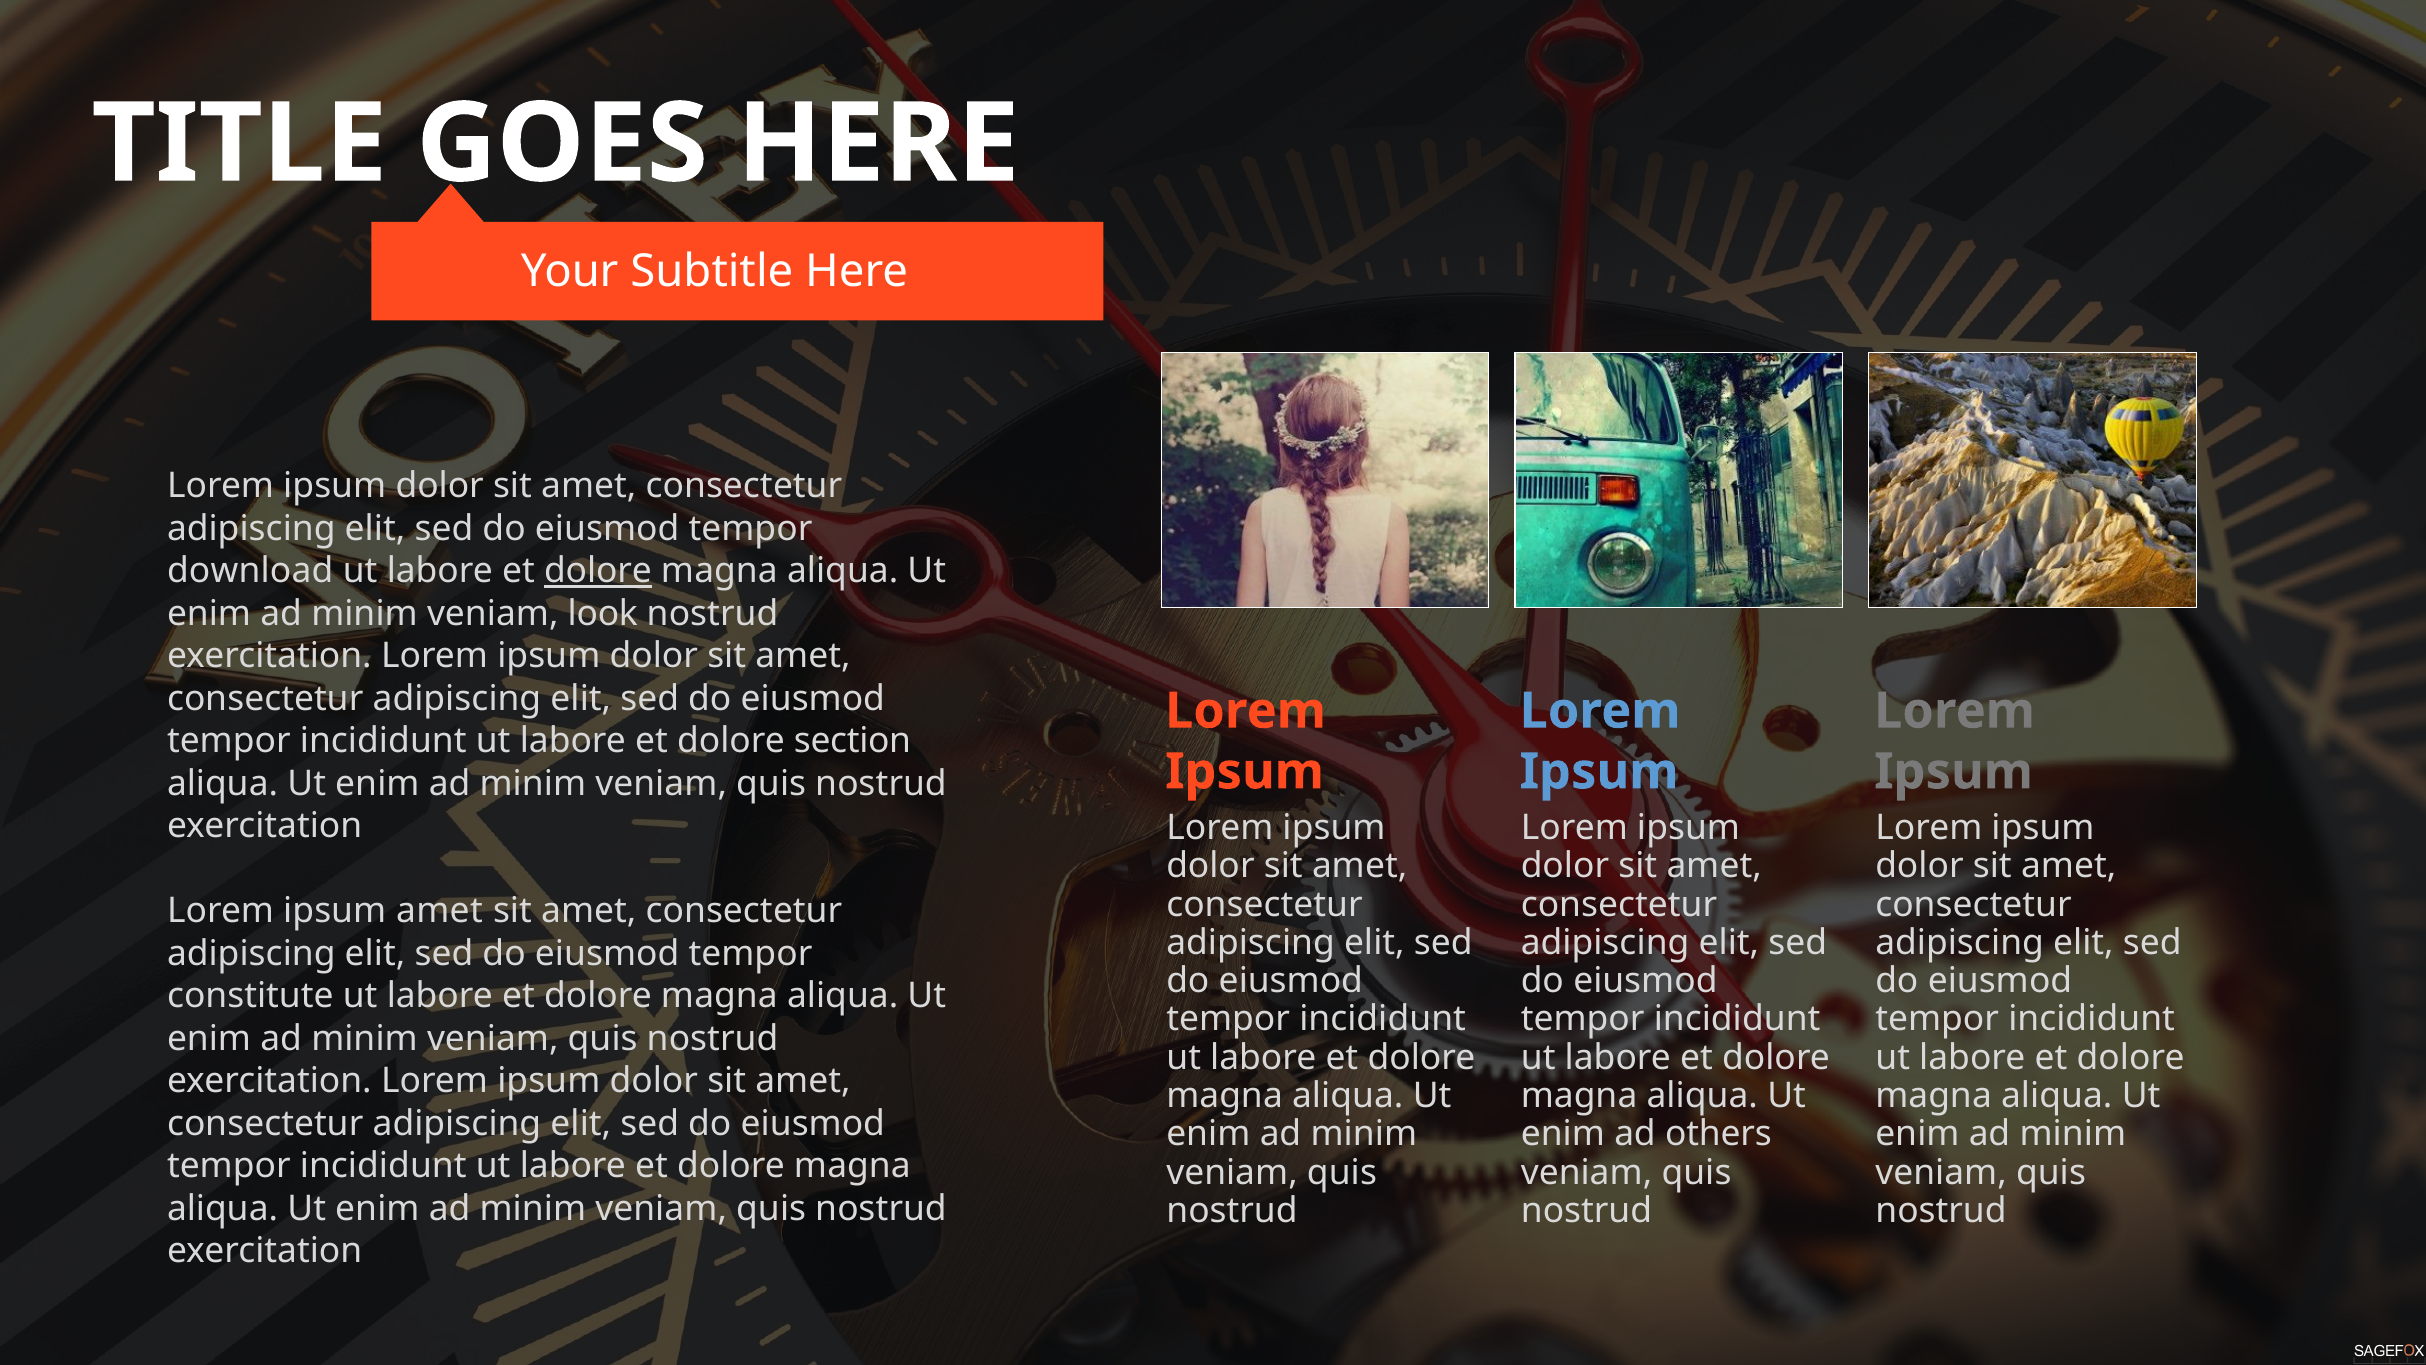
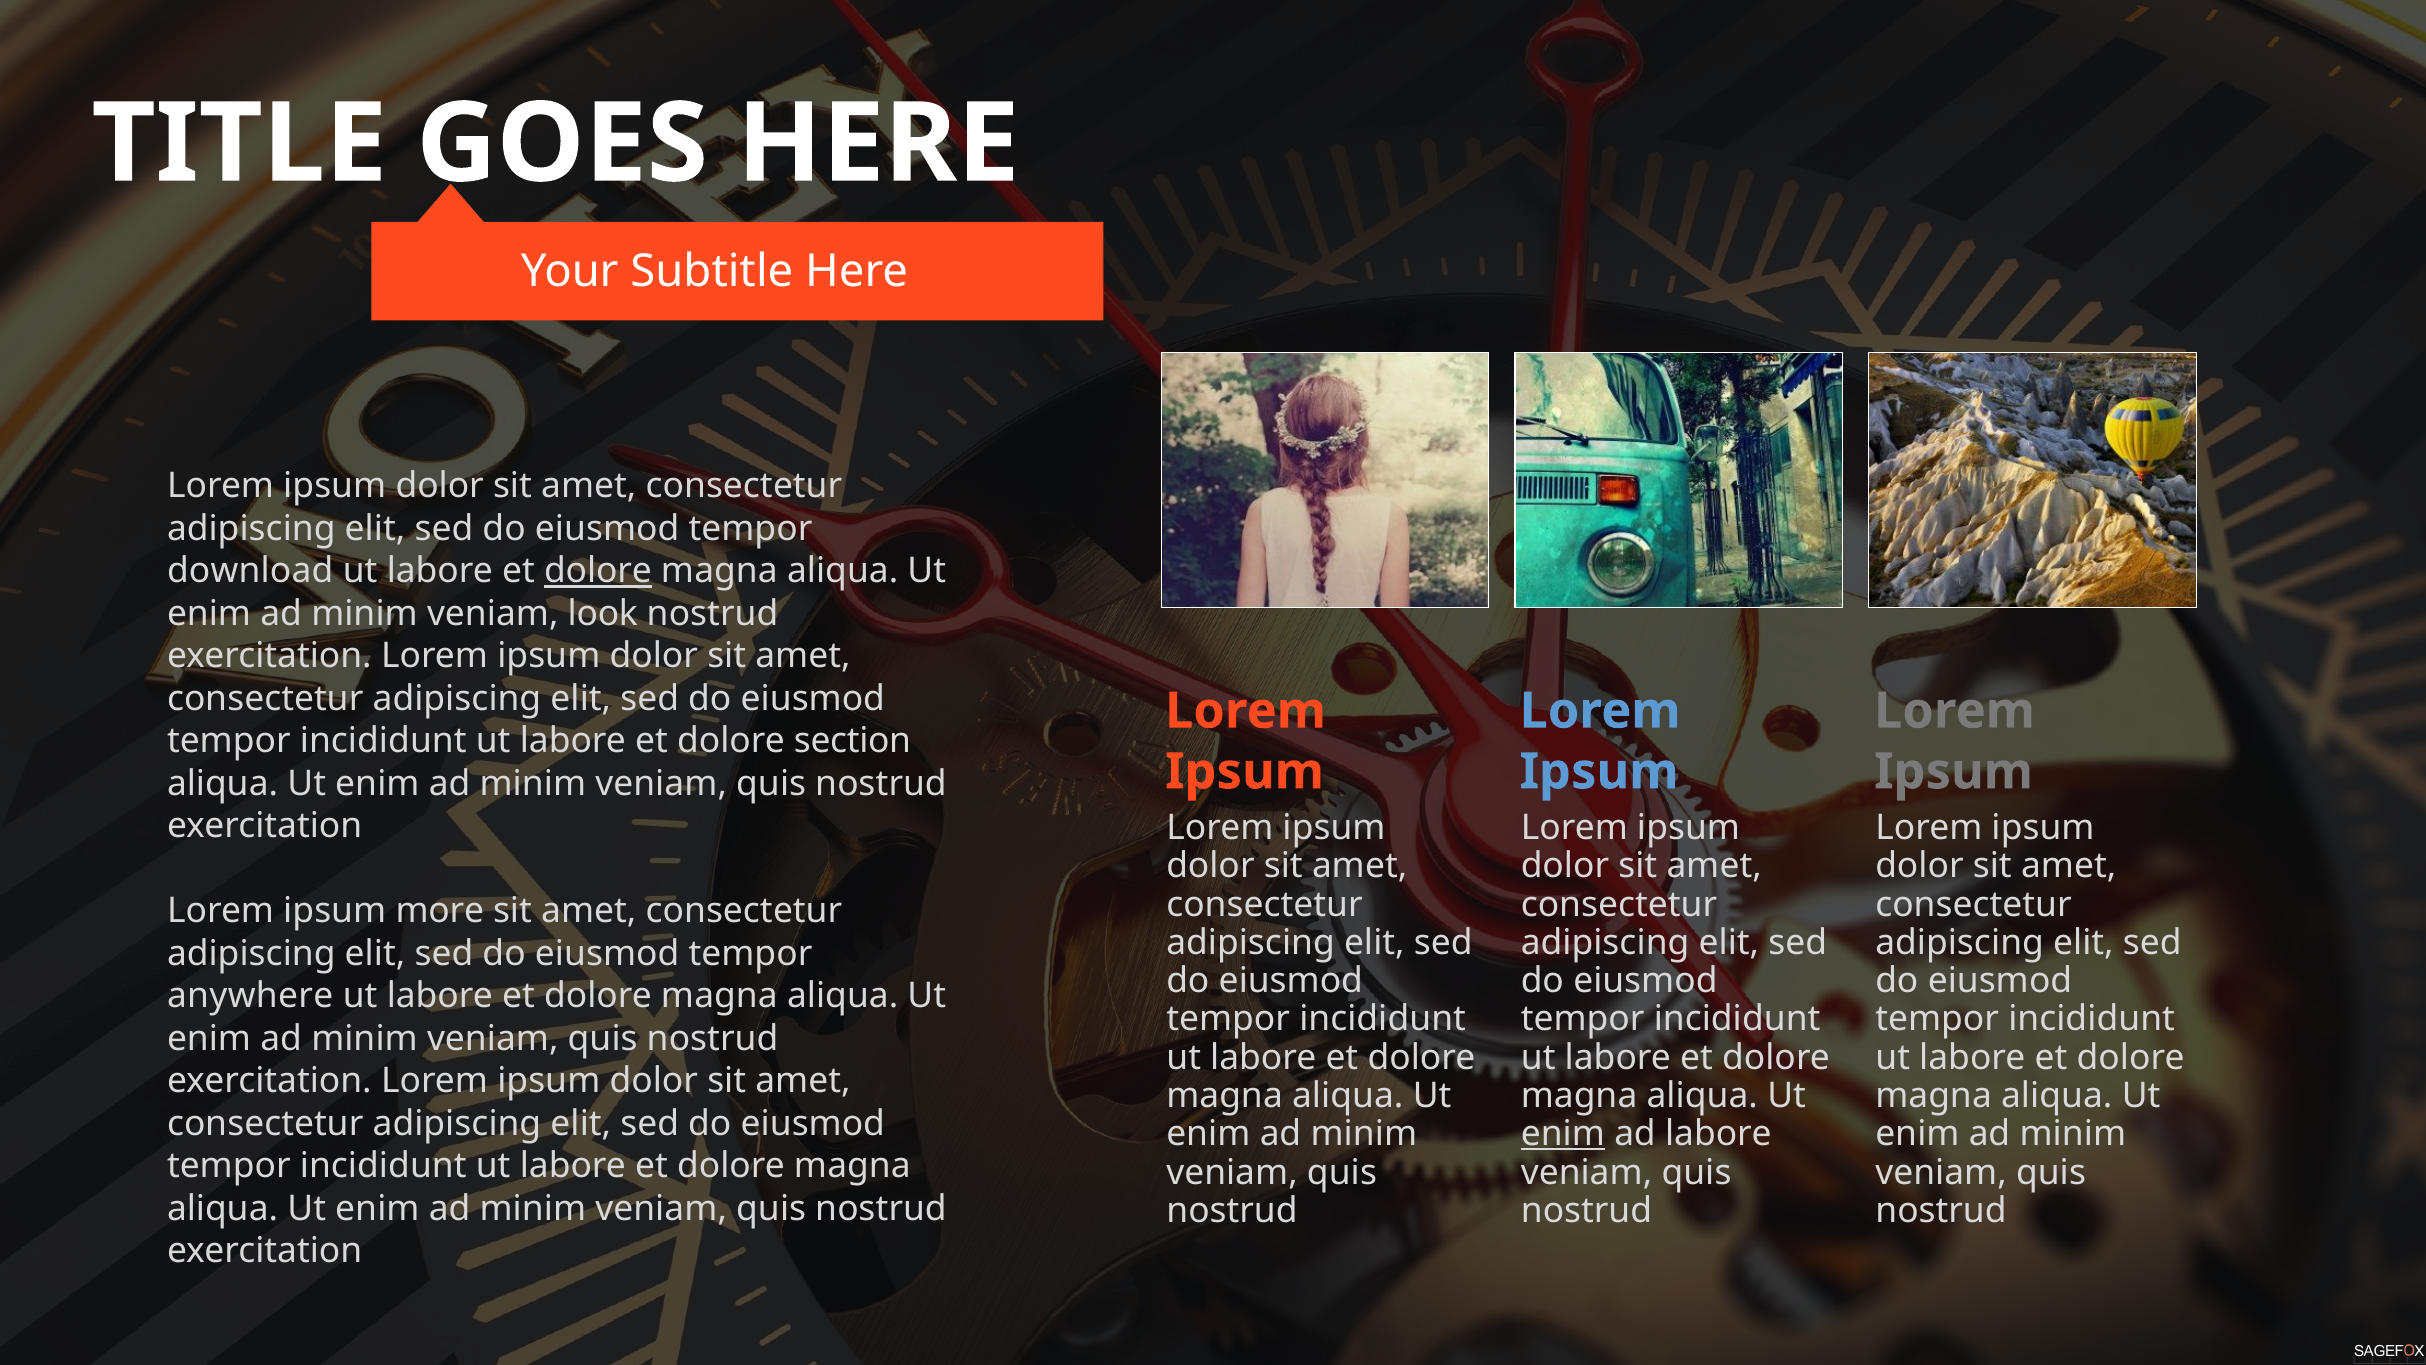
ipsum amet: amet -> more (440, 911)
constitute: constitute -> anywhere (250, 996)
enim underline: none -> present (1563, 1134)
ad others: others -> labore (1718, 1134)
